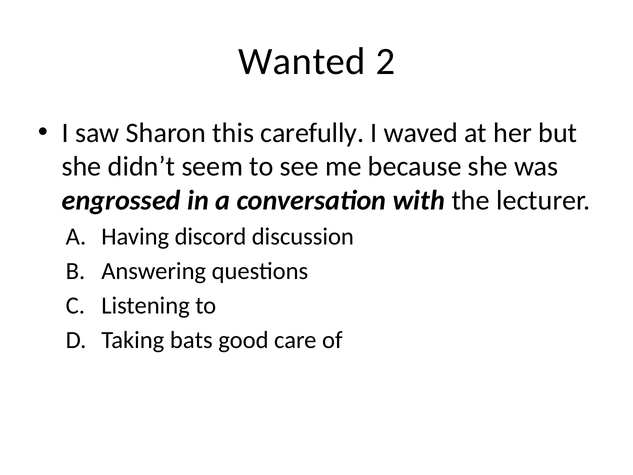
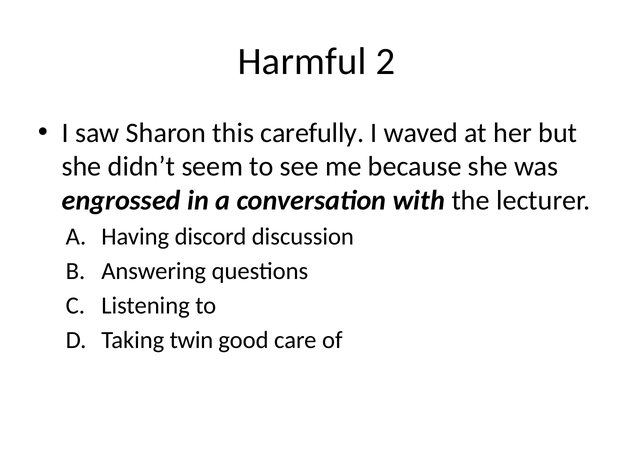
Wanted: Wanted -> Harmful (302, 61)
bats: bats -> twin (191, 340)
